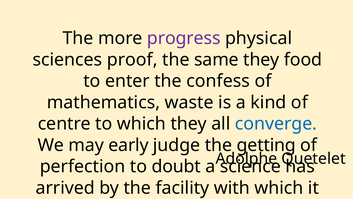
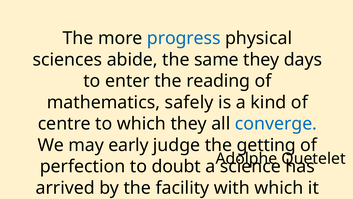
progress colour: purple -> blue (184, 38)
proof: proof -> abide (132, 60)
food: food -> days (303, 60)
confess: confess -> reading (218, 81)
waste: waste -> safely (189, 102)
